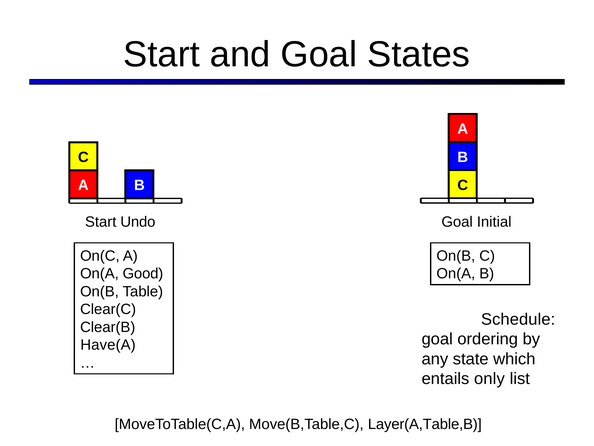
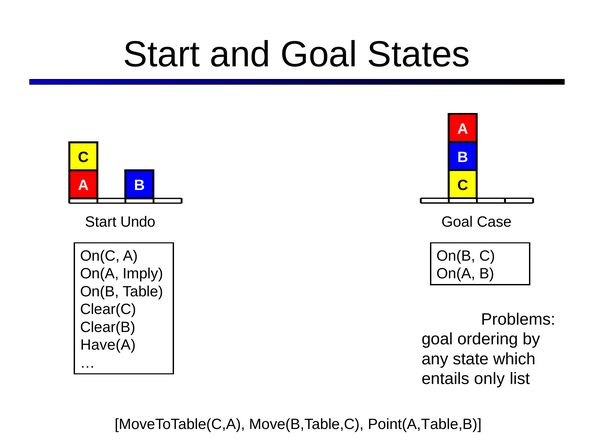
Initial: Initial -> Case (494, 222)
Good: Good -> Imply (143, 273)
Schedule: Schedule -> Problems (518, 319)
Layer(A,Table,B: Layer(A,Table,B -> Point(A,Table,B (425, 424)
